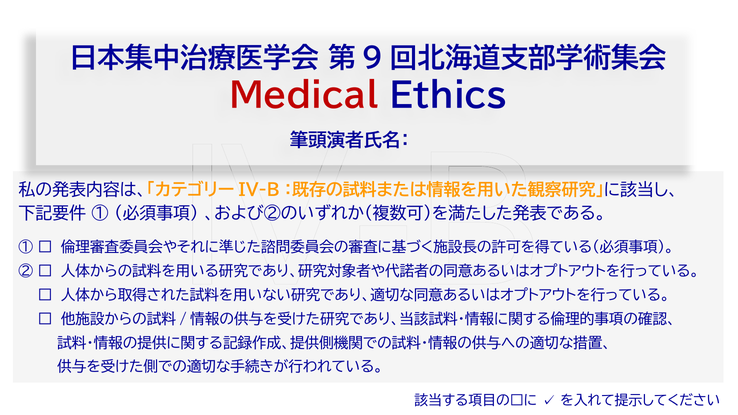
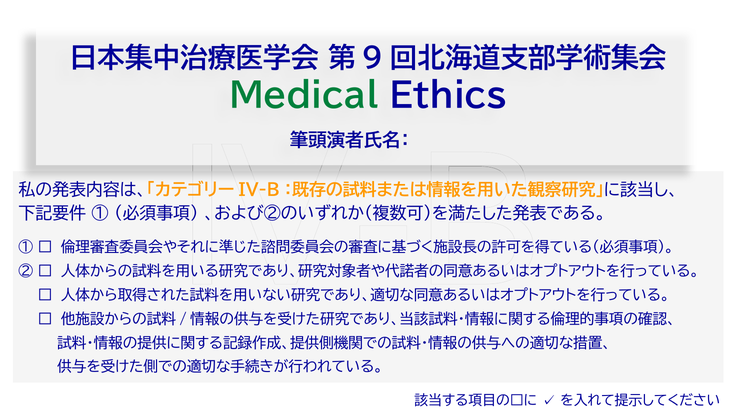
Medical colour: red -> green (304, 96)
